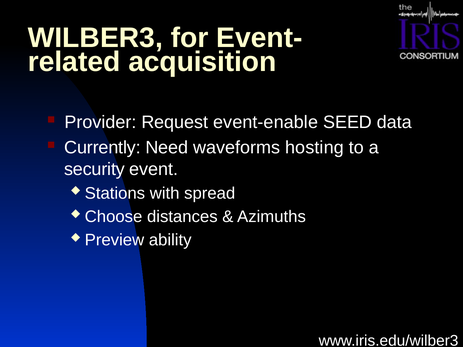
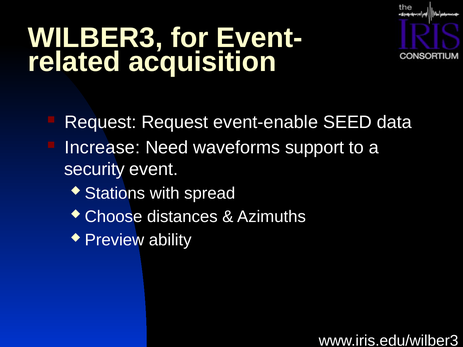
Provider: Provider -> Request (100, 122)
Currently: Currently -> Increase (102, 148)
hosting: hosting -> support (315, 148)
